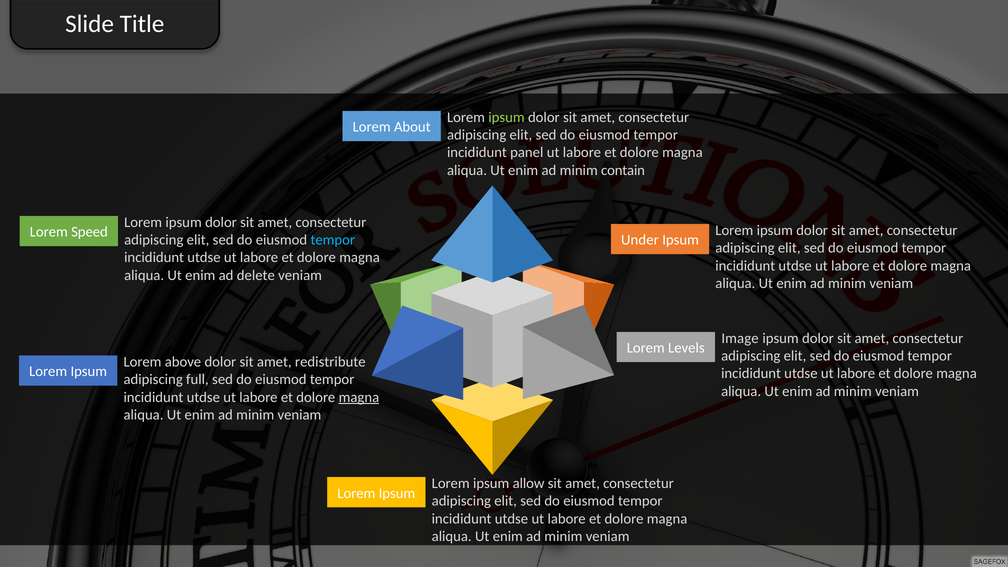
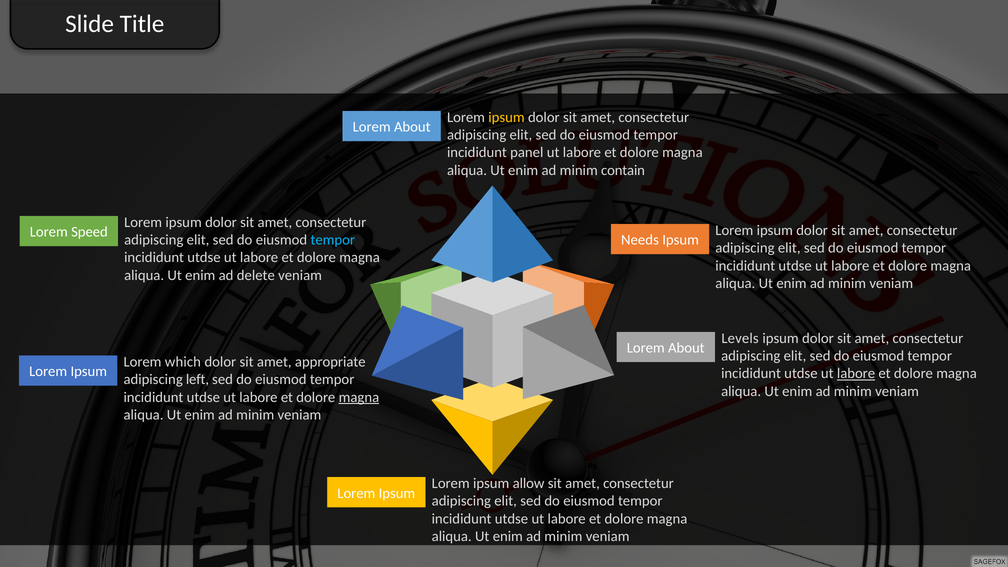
ipsum colour: light green -> yellow (506, 117)
Under: Under -> Needs (640, 240)
Image: Image -> Levels (740, 338)
Levels: Levels -> About (686, 348)
above: above -> which (183, 362)
redistribute: redistribute -> appropriate (330, 362)
labore underline: none -> present (856, 374)
full: full -> left (197, 380)
